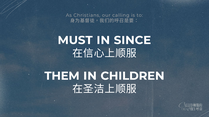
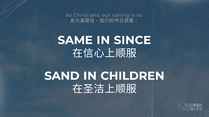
MUST: MUST -> SAME (75, 40)
THEM: THEM -> SAND (62, 76)
